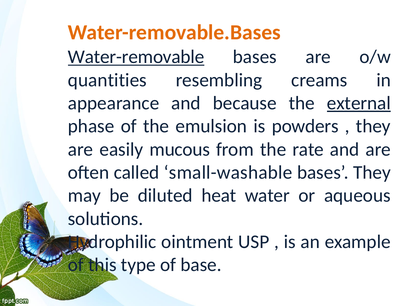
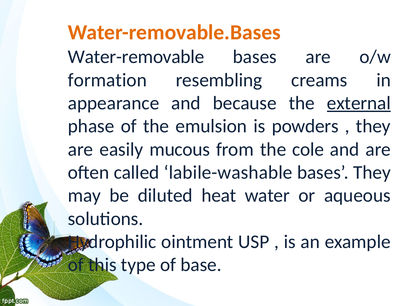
Water-removable underline: present -> none (136, 57)
quantities: quantities -> formation (107, 80)
rate: rate -> cole (308, 149)
small-washable: small-washable -> labile-washable (228, 172)
